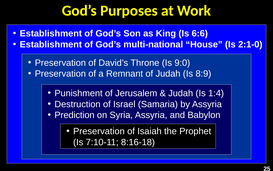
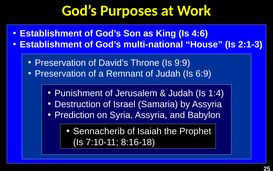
6:6: 6:6 -> 4:6 (200, 34)
2:1-0: 2:1-0 -> 2:1-3 (250, 44)
9:0: 9:0 -> 9:9 (182, 63)
8:9: 8:9 -> 6:9 (203, 74)
Preservation: Preservation -> Sennacherib (99, 131)
